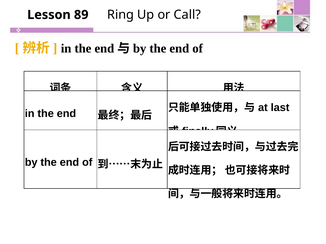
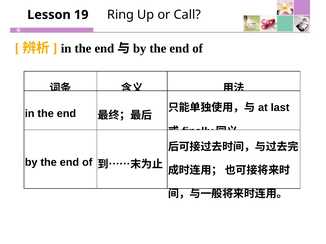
89: 89 -> 19 (81, 15)
